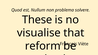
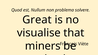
These: These -> Great (37, 20)
reform: reform -> miners (43, 46)
